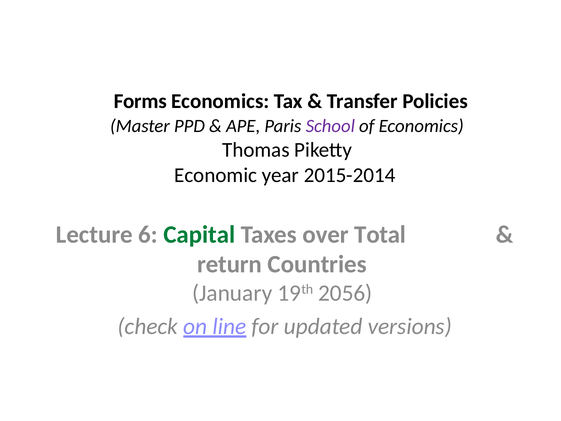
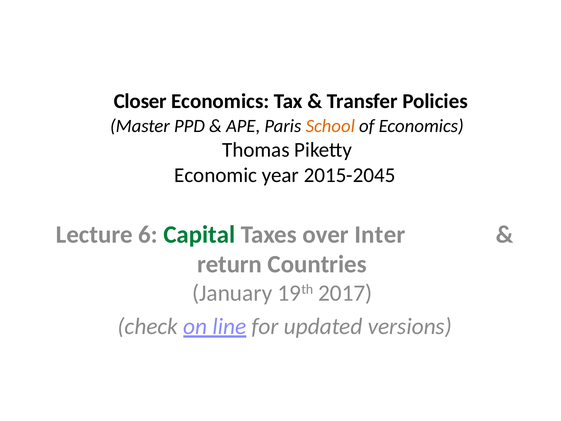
Forms: Forms -> Closer (140, 101)
School colour: purple -> orange (330, 126)
2015-2014: 2015-2014 -> 2015-2045 (350, 175)
Total: Total -> Inter (380, 234)
2056: 2056 -> 2017 (345, 293)
